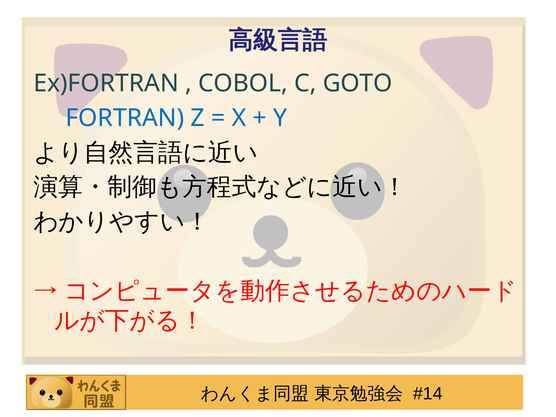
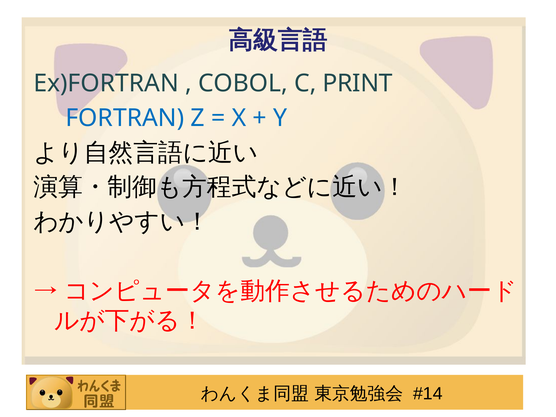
GOTO: GOTO -> PRINT (358, 83)
